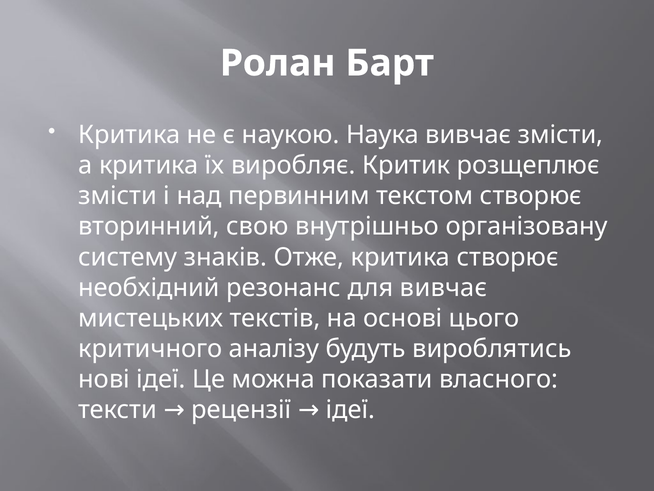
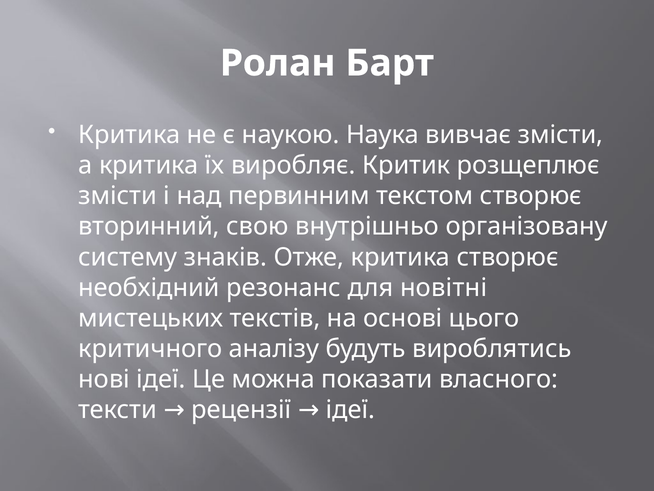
для вивчає: вивчає -> новітні (444, 287)
